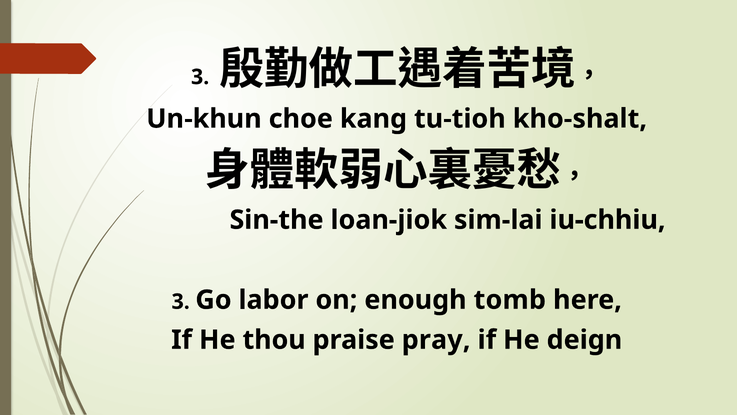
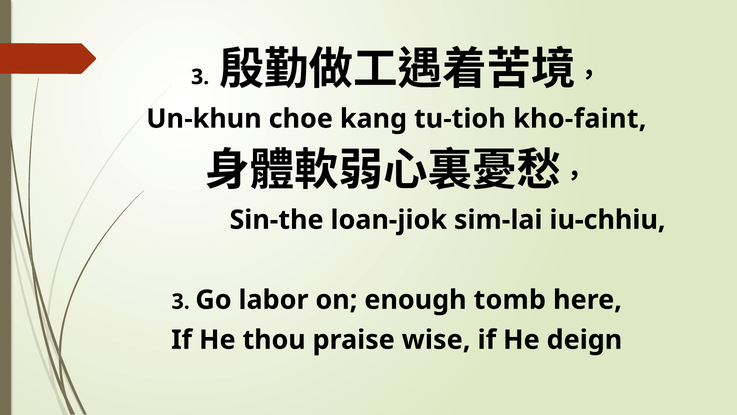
kho-shalt: kho-shalt -> kho-faint (580, 119)
pray: pray -> wise (436, 340)
